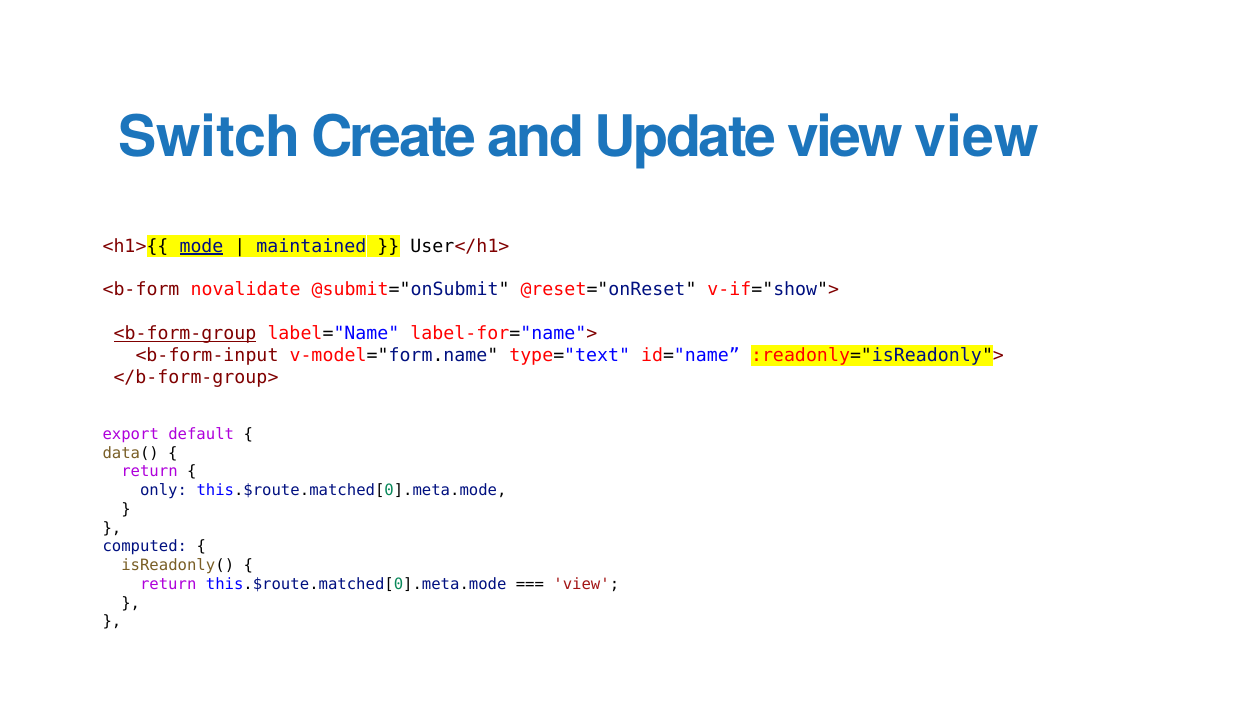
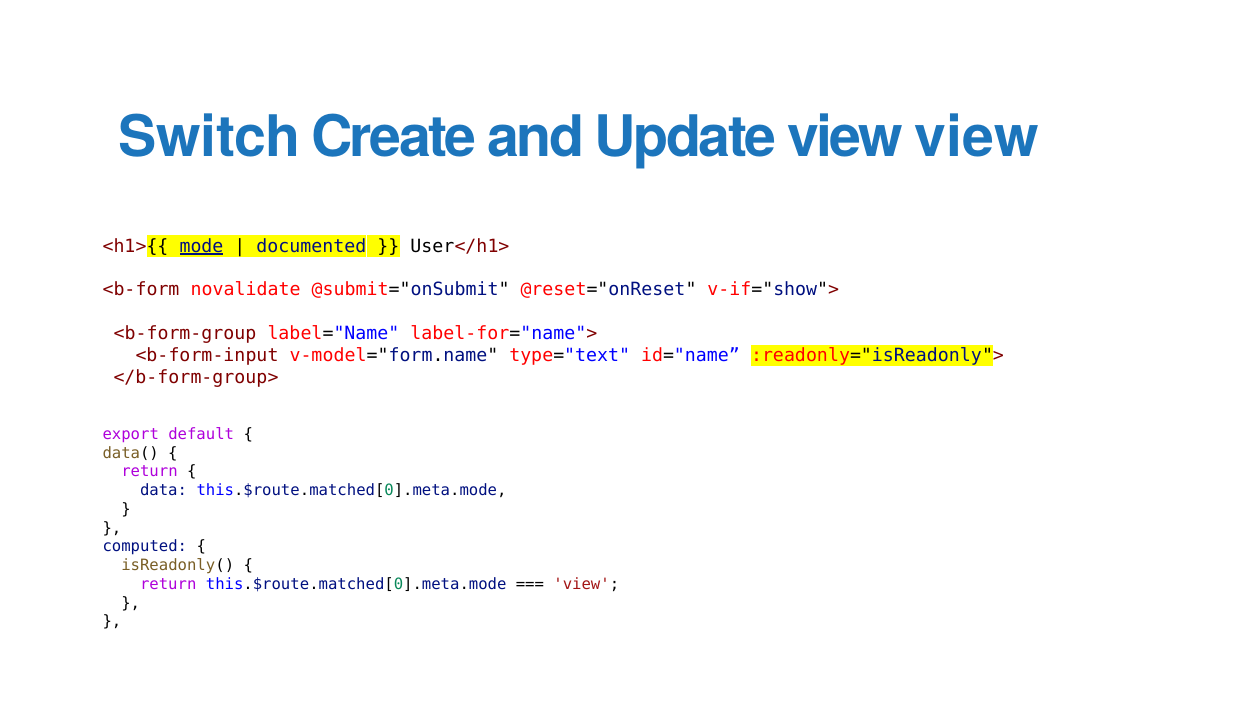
maintained: maintained -> documented (311, 246)
<b-form-group underline: present -> none (185, 334)
only: only -> data (164, 491)
